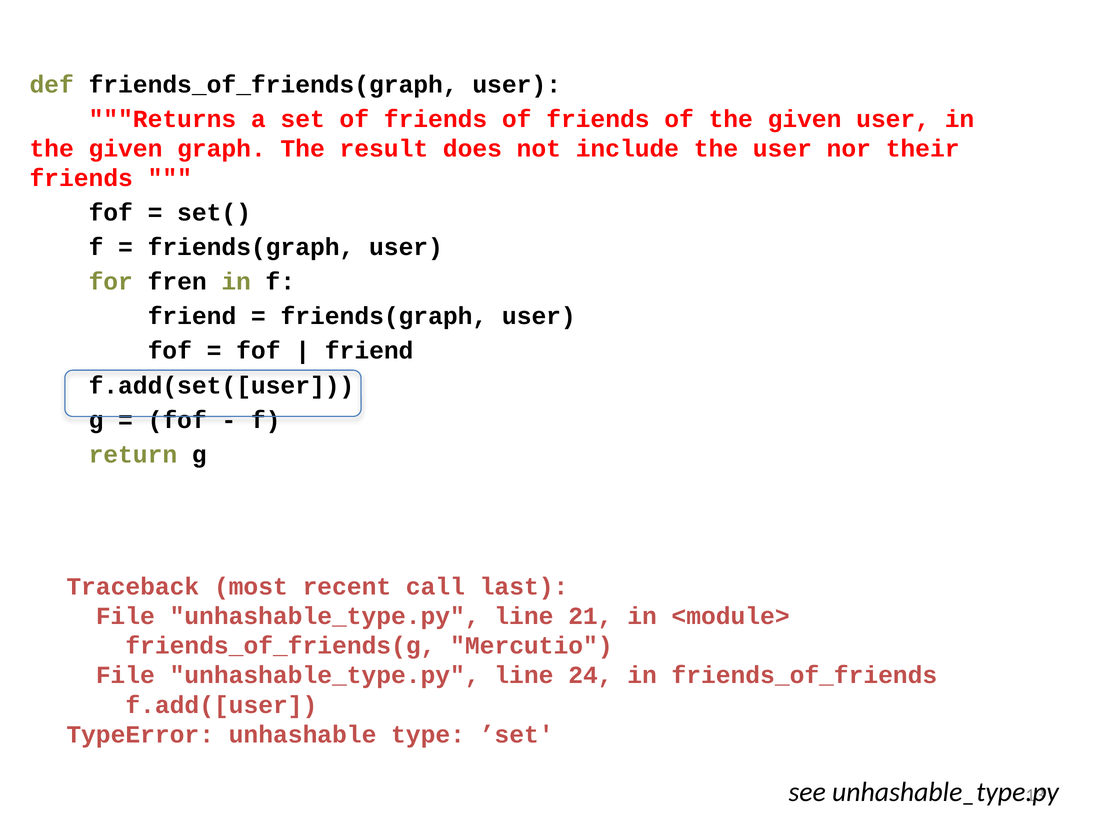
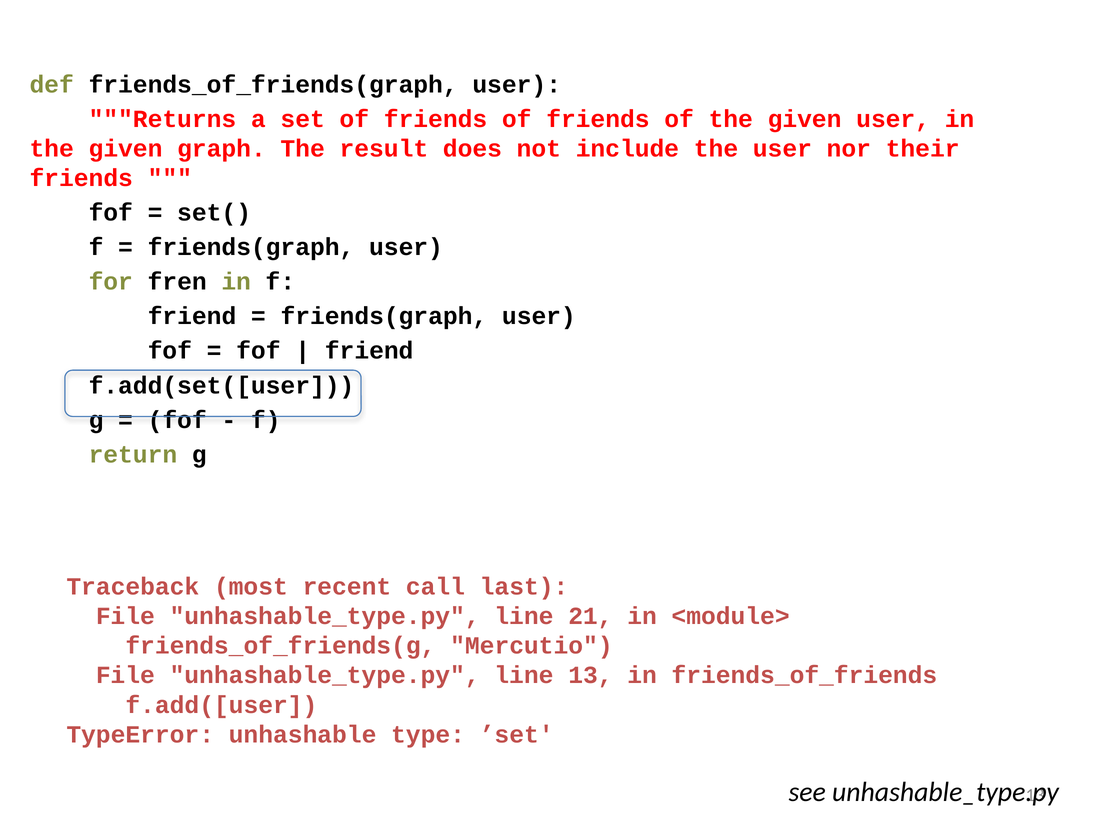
line 24: 24 -> 13 (590, 676)
